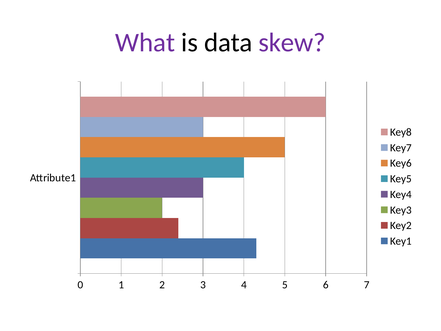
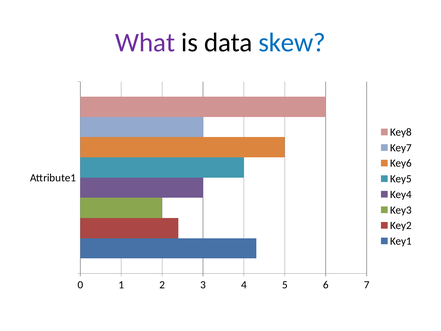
skew colour: purple -> blue (292, 43)
